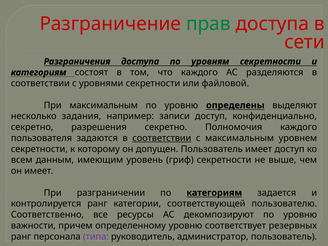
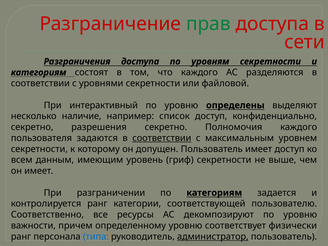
При максимальным: максимальным -> интерактивный (104, 105)
задания: задания -> наличие (82, 116)
записи: записи -> список (174, 116)
резервных: резервных -> физически (293, 226)
типа colour: purple -> blue (96, 237)
администратор underline: none -> present (213, 237)
